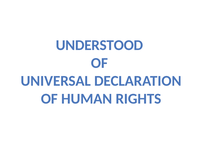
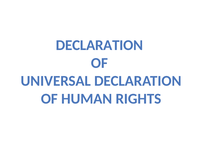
UNDERSTOOD: UNDERSTOOD -> DECLARATION (99, 45)
